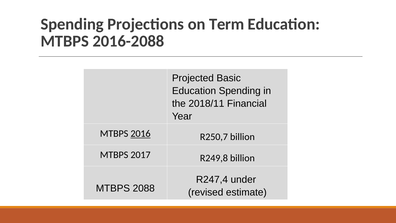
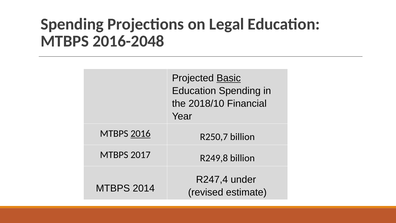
Term: Term -> Legal (227, 24)
2016-2088: 2016-2088 -> 2016-2048 (128, 41)
Basic underline: none -> present (229, 78)
2018/11: 2018/11 -> 2018/10 (206, 103)
2088: 2088 -> 2014 (144, 188)
